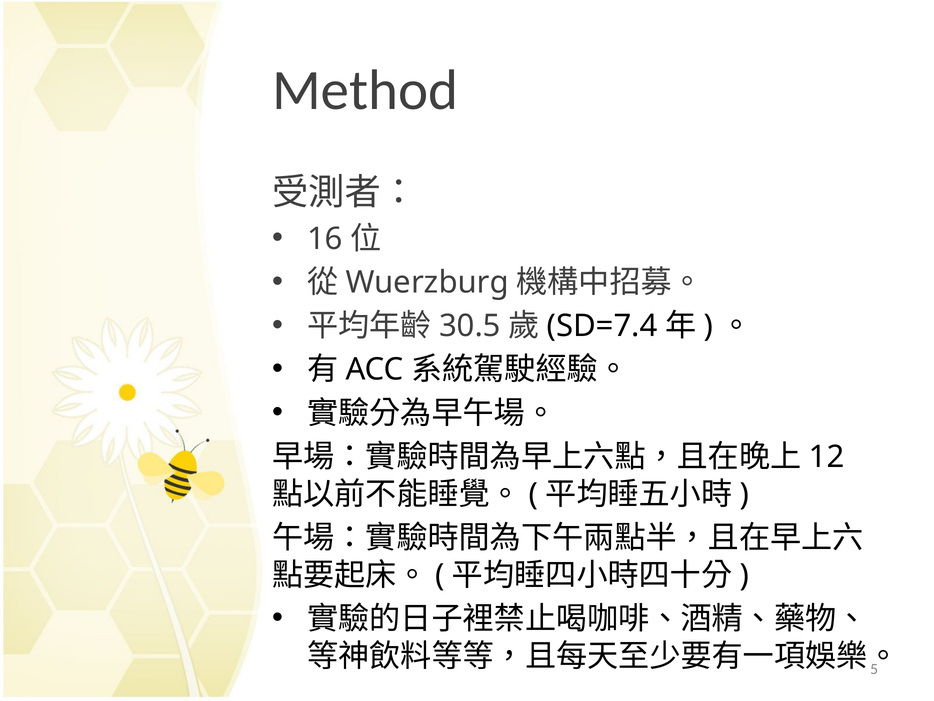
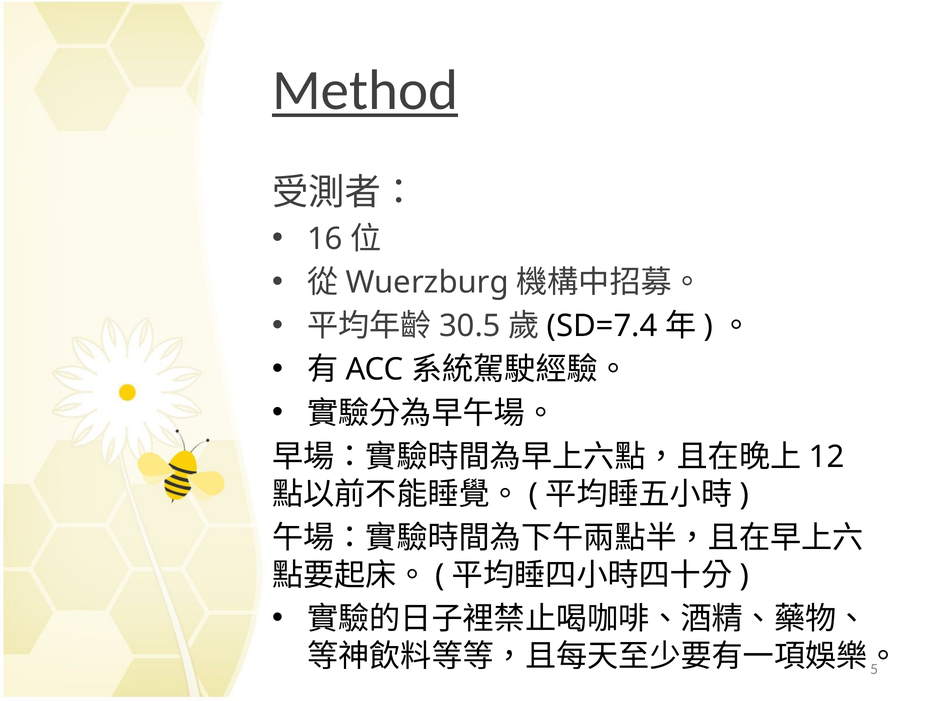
Method underline: none -> present (365, 90)
